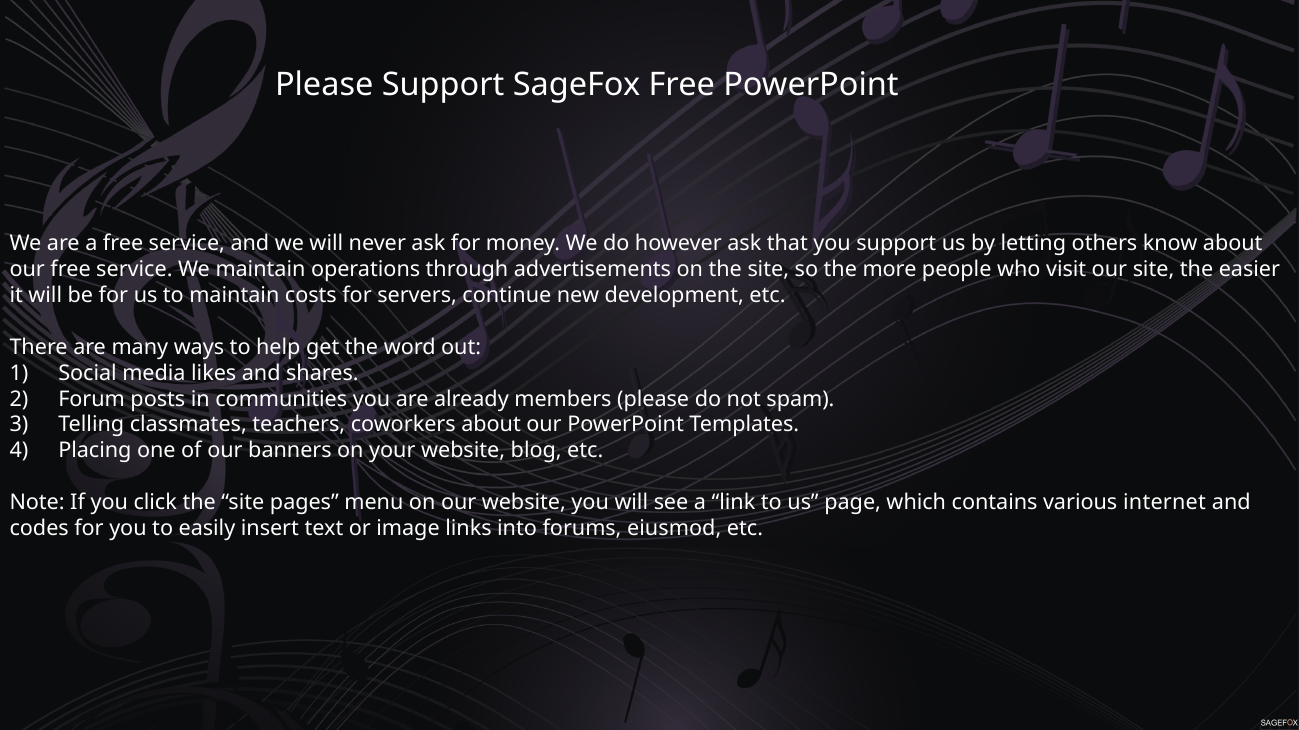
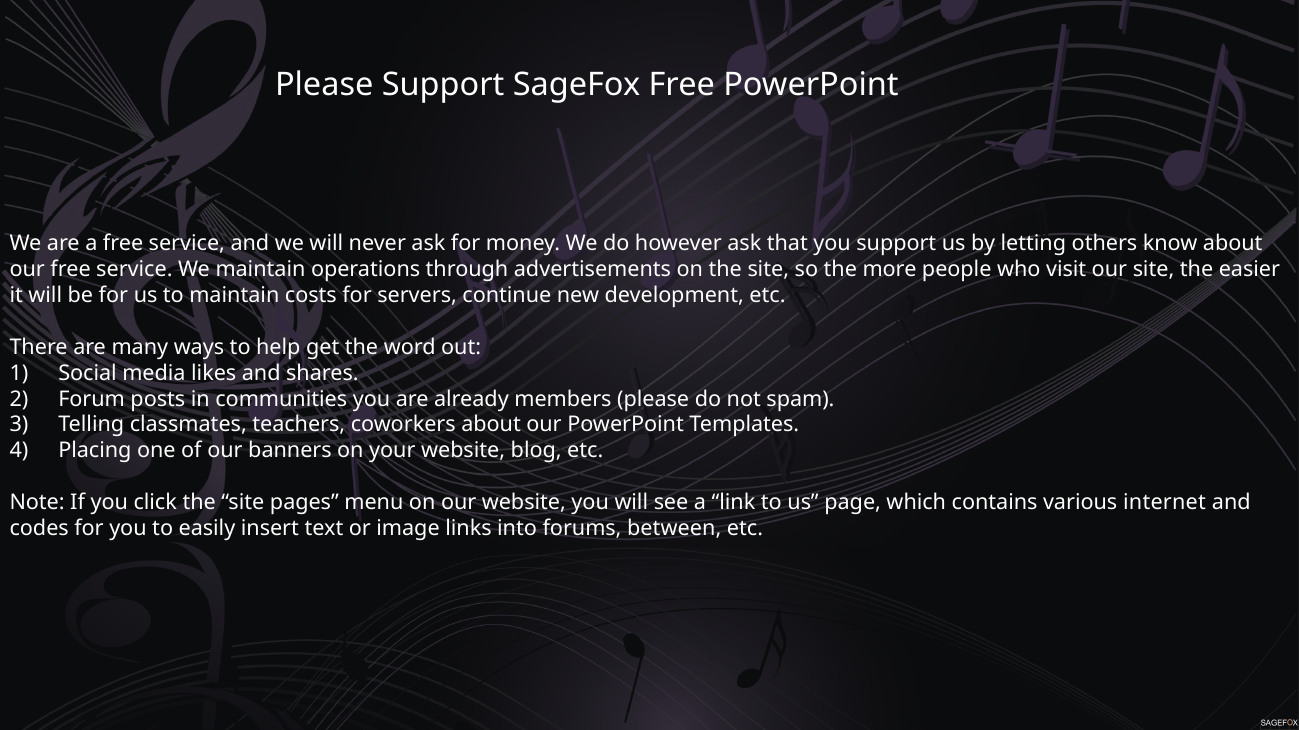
eiusmod: eiusmod -> between (674, 529)
